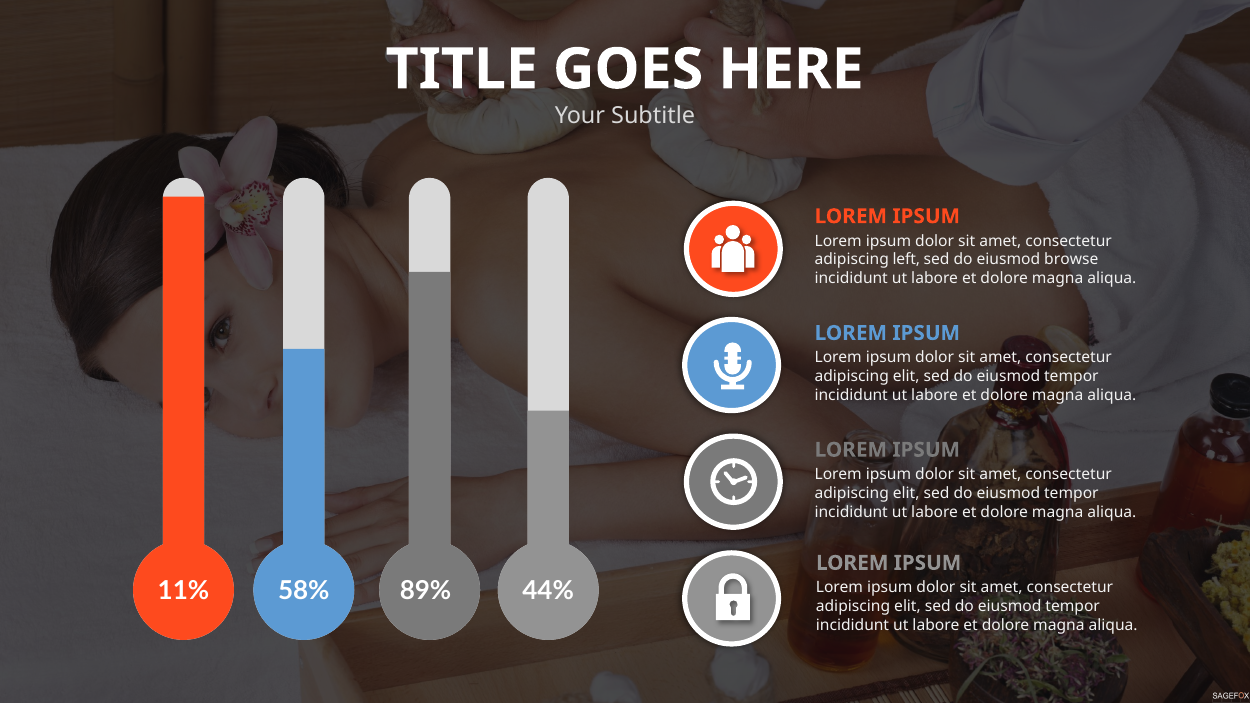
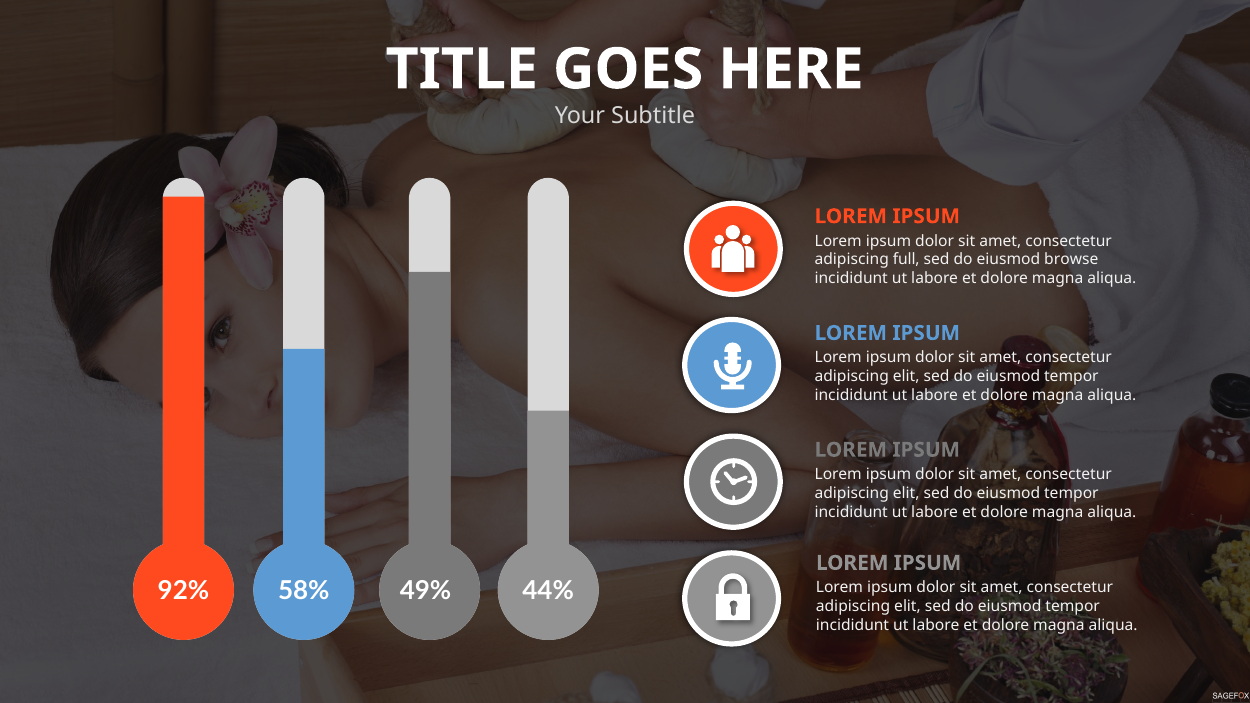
left: left -> full (906, 260)
11%: 11% -> 92% (183, 591)
89%: 89% -> 49% (426, 591)
